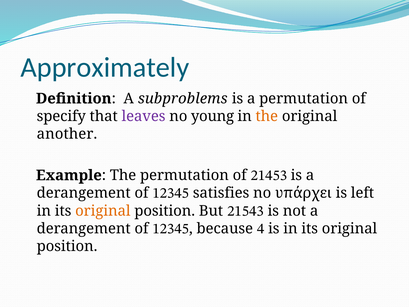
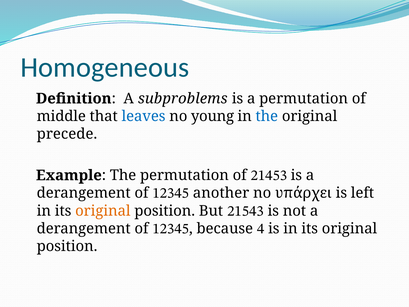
Approximately: Approximately -> Homogeneous (105, 68)
specify: specify -> middle (61, 116)
leaves colour: purple -> blue (144, 116)
the colour: orange -> blue (267, 116)
another: another -> precede (67, 134)
satisfies: satisfies -> another (221, 193)
